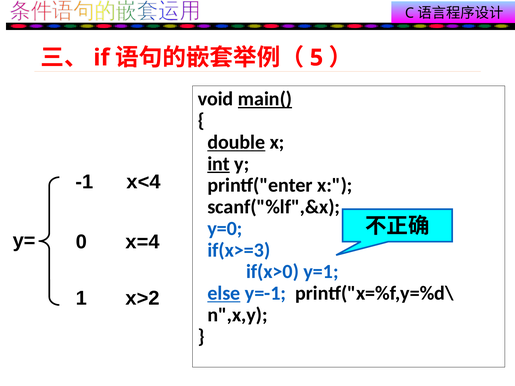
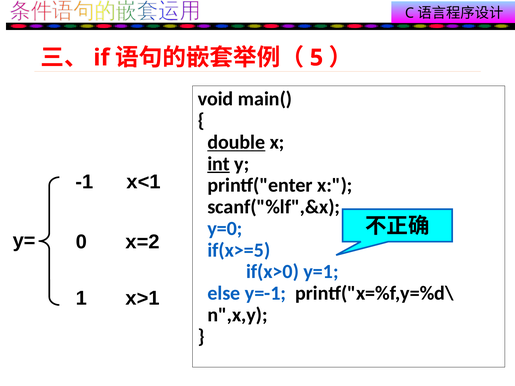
main( underline: present -> none (265, 99)
x<4: x<4 -> x<1 (144, 182)
x=4: x=4 -> x=2 (143, 242)
if(x>=3: if(x>=3 -> if(x>=5 (239, 250)
else underline: present -> none (224, 293)
x>2: x>2 -> x>1 (143, 299)
